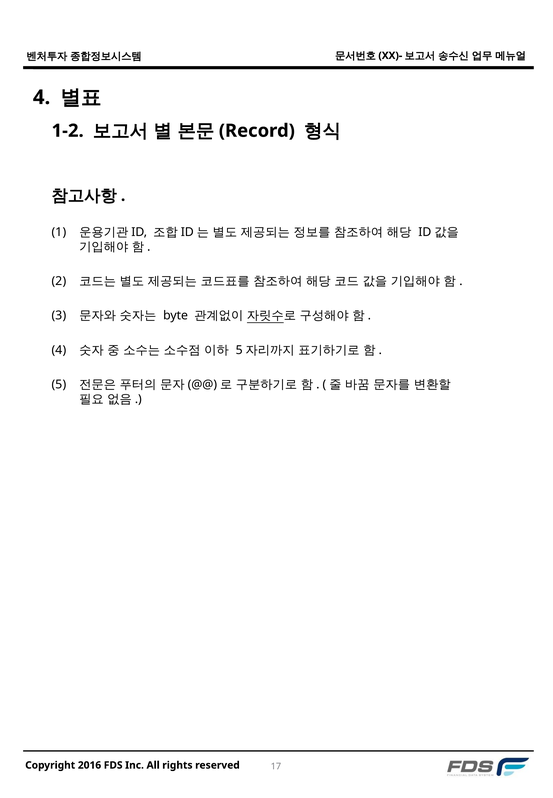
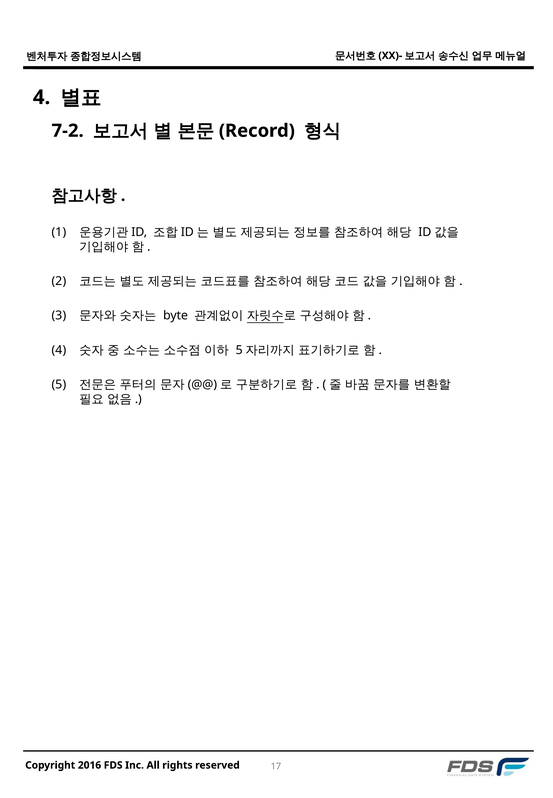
1-2: 1-2 -> 7-2 (68, 131)
